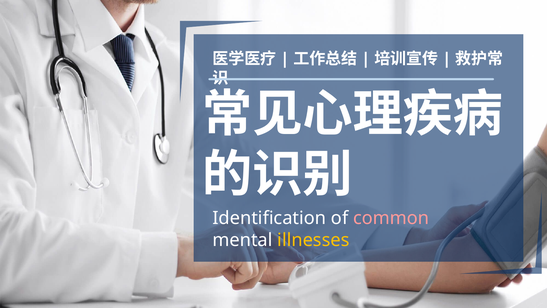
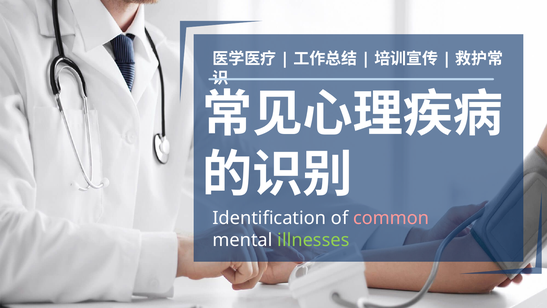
illnesses colour: yellow -> light green (313, 240)
